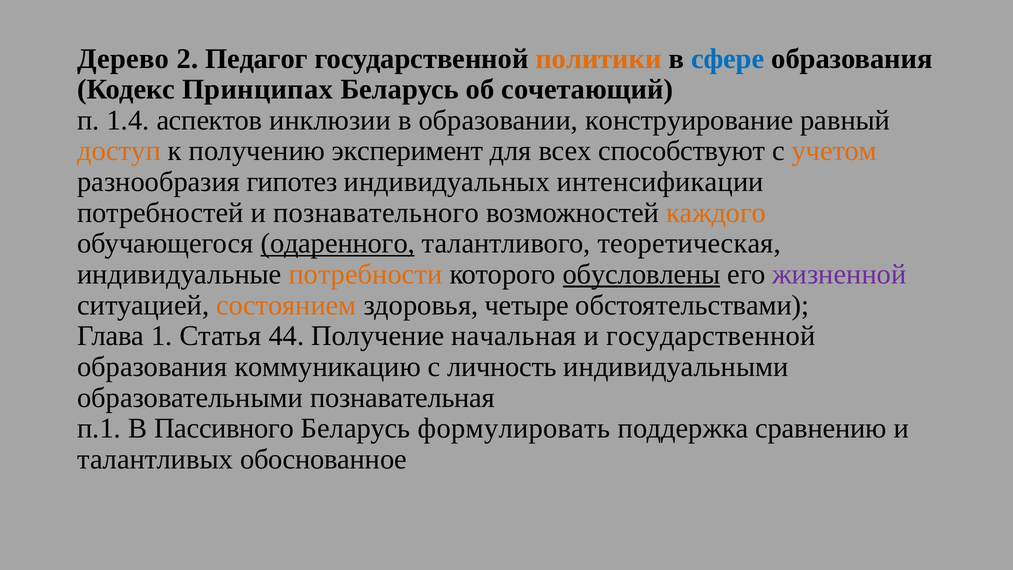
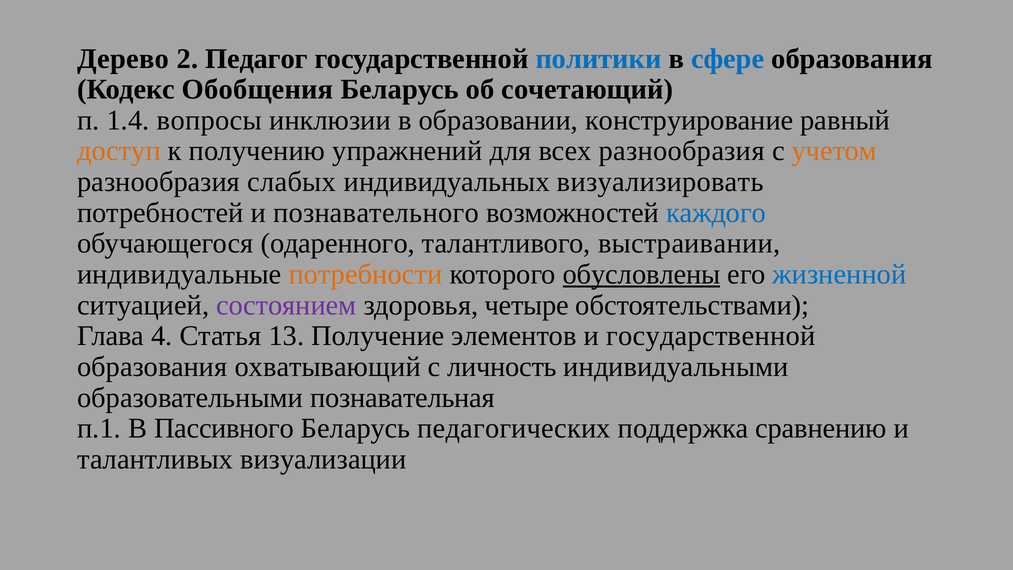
политики colour: orange -> blue (599, 59)
Принципах: Принципах -> Обобщения (258, 89)
аспектов: аспектов -> вопросы (209, 120)
эксперимент: эксперимент -> упражнений (407, 151)
всех способствуют: способствуют -> разнообразия (682, 151)
гипотез: гипотез -> слабых (292, 182)
интенсификации: интенсификации -> визуализировать (660, 182)
каждого colour: orange -> blue (716, 213)
одаренного underline: present -> none (338, 243)
теоретическая: теоретическая -> выстраивании (689, 243)
жизненной colour: purple -> blue (839, 274)
состоянием colour: orange -> purple (286, 305)
1: 1 -> 4 (162, 336)
44: 44 -> 13 (286, 336)
начальная: начальная -> элементов (514, 336)
коммуникацию: коммуникацию -> охватывающий (328, 367)
формулировать: формулировать -> педагогических (514, 428)
обоснованное: обоснованное -> визуализации (323, 459)
